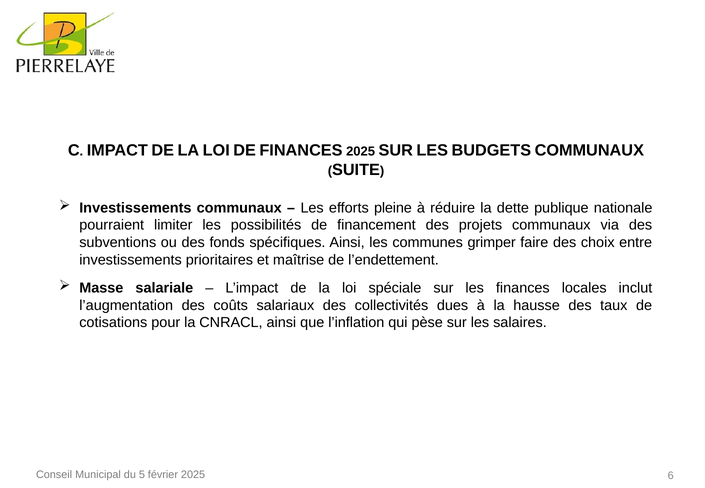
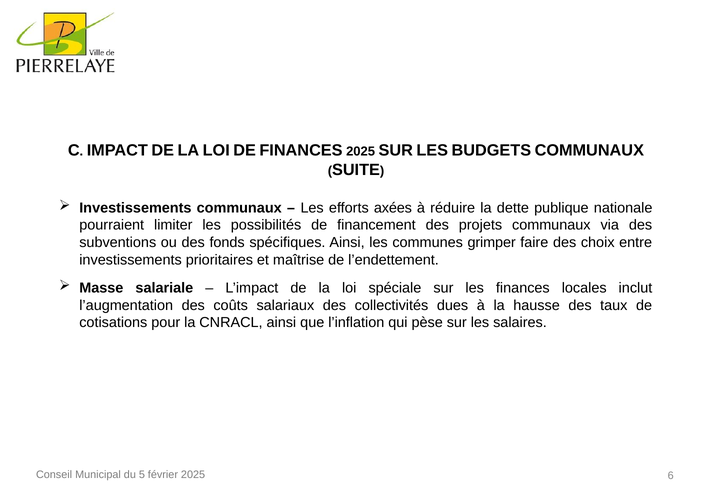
pleine: pleine -> axées (393, 208)
